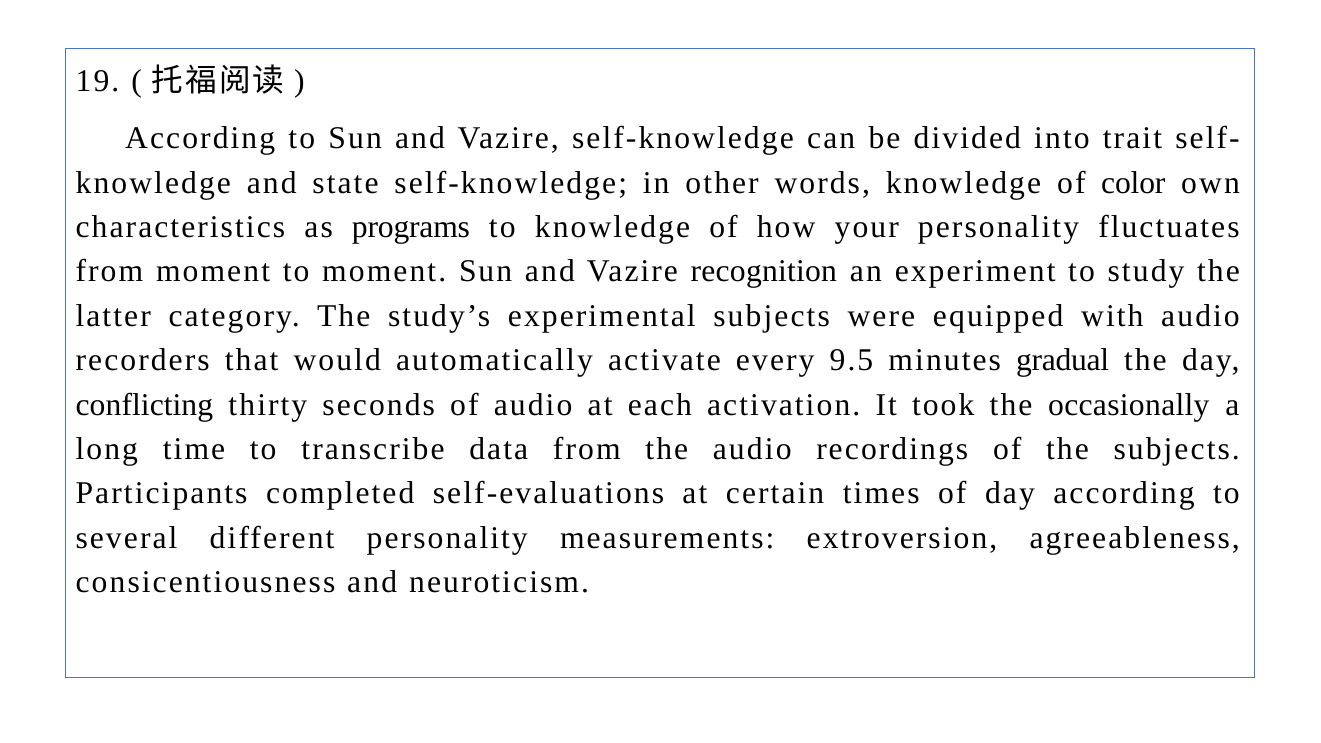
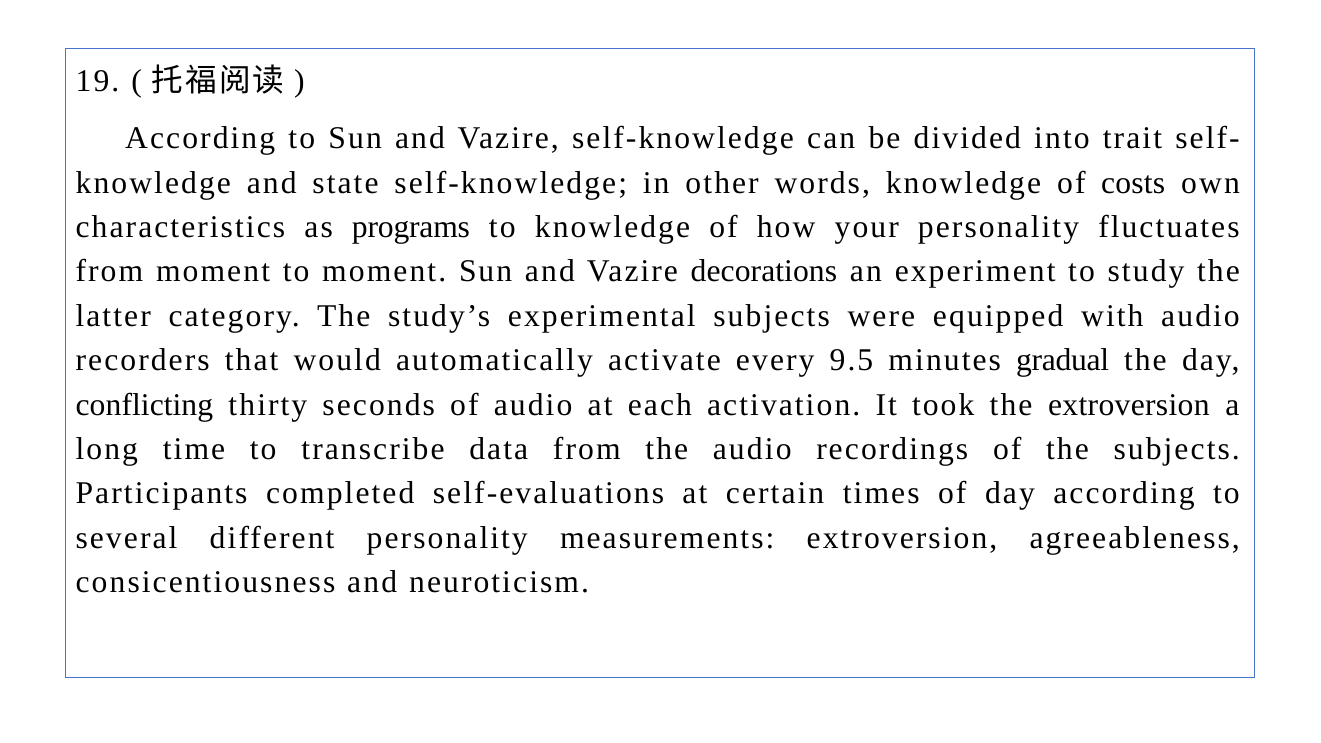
color: color -> costs (1133, 183)
recognition: recognition -> decorations (764, 271)
the occasionally: occasionally -> extroversion (1129, 405)
